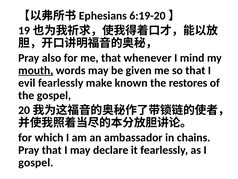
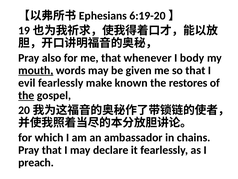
mind: mind -> body (192, 58)
the underline: none -> present (26, 95)
gospel: gospel -> preach (36, 162)
